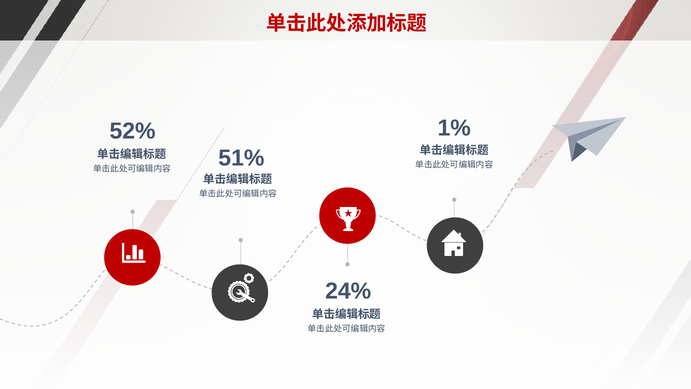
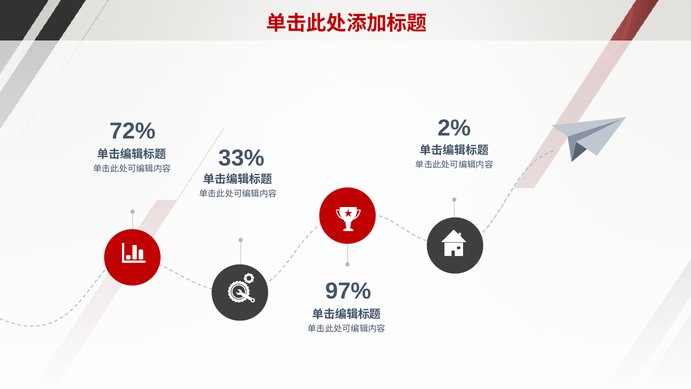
1%: 1% -> 2% (454, 128)
52%: 52% -> 72% (133, 131)
51%: 51% -> 33% (241, 158)
24%: 24% -> 97% (348, 291)
